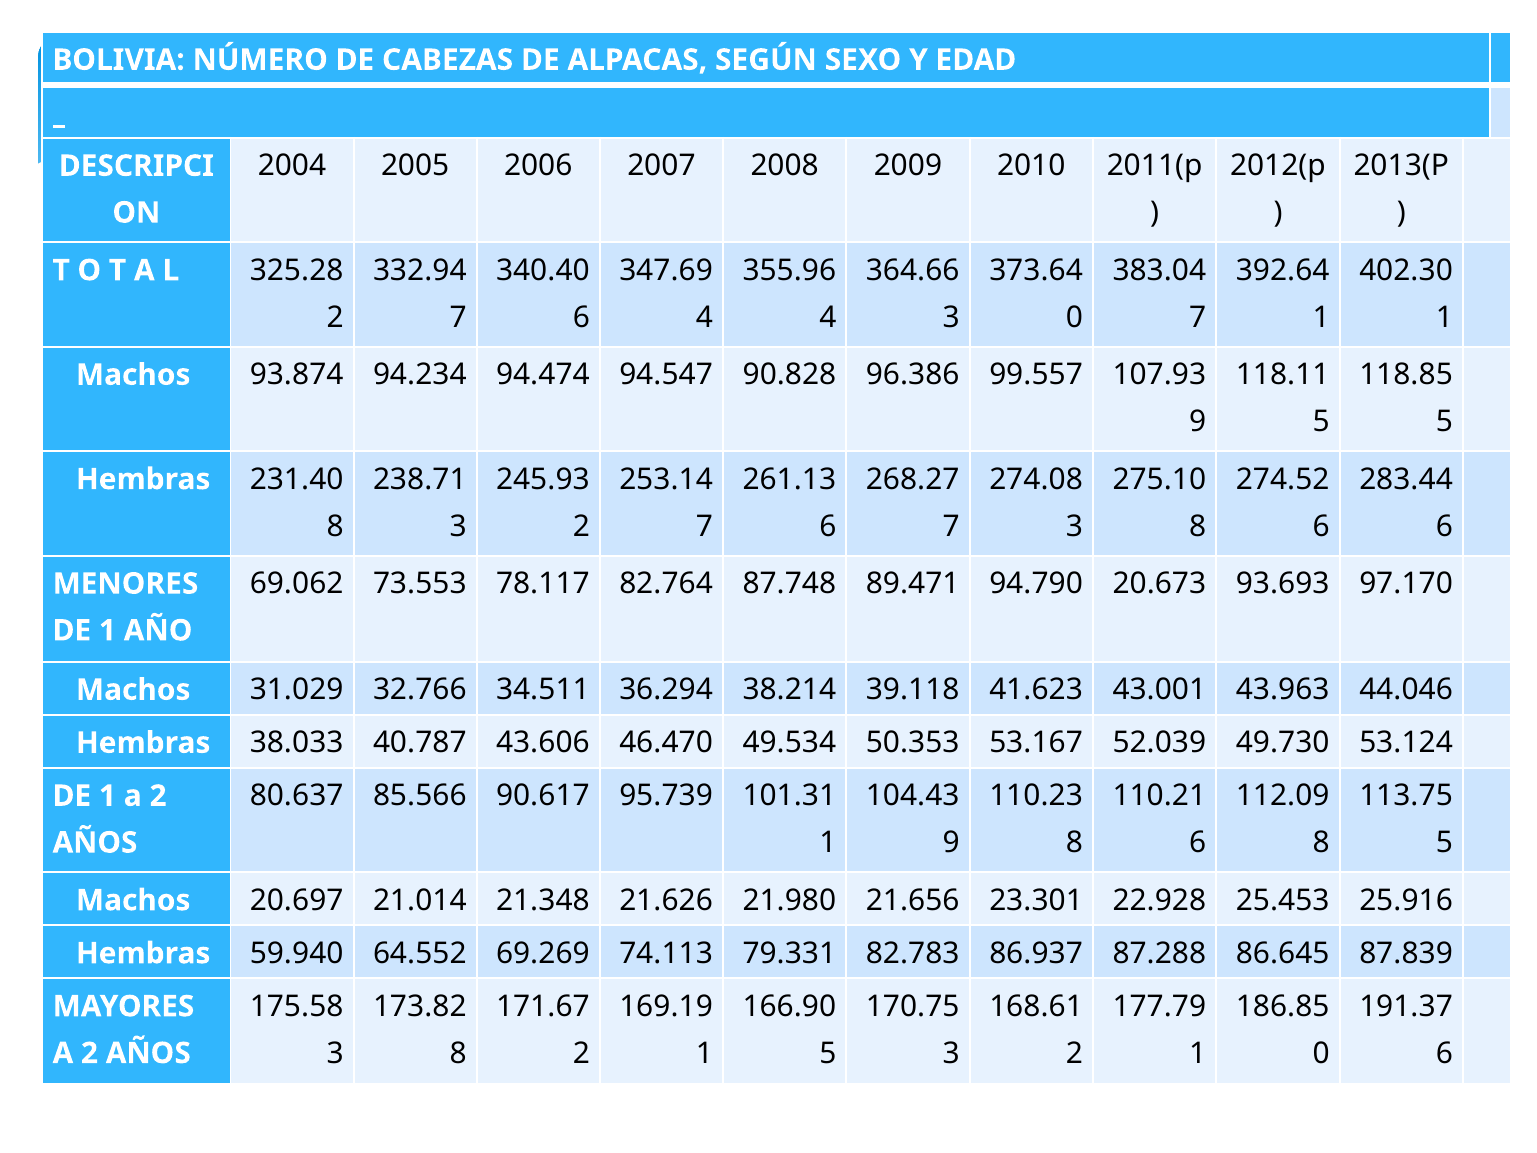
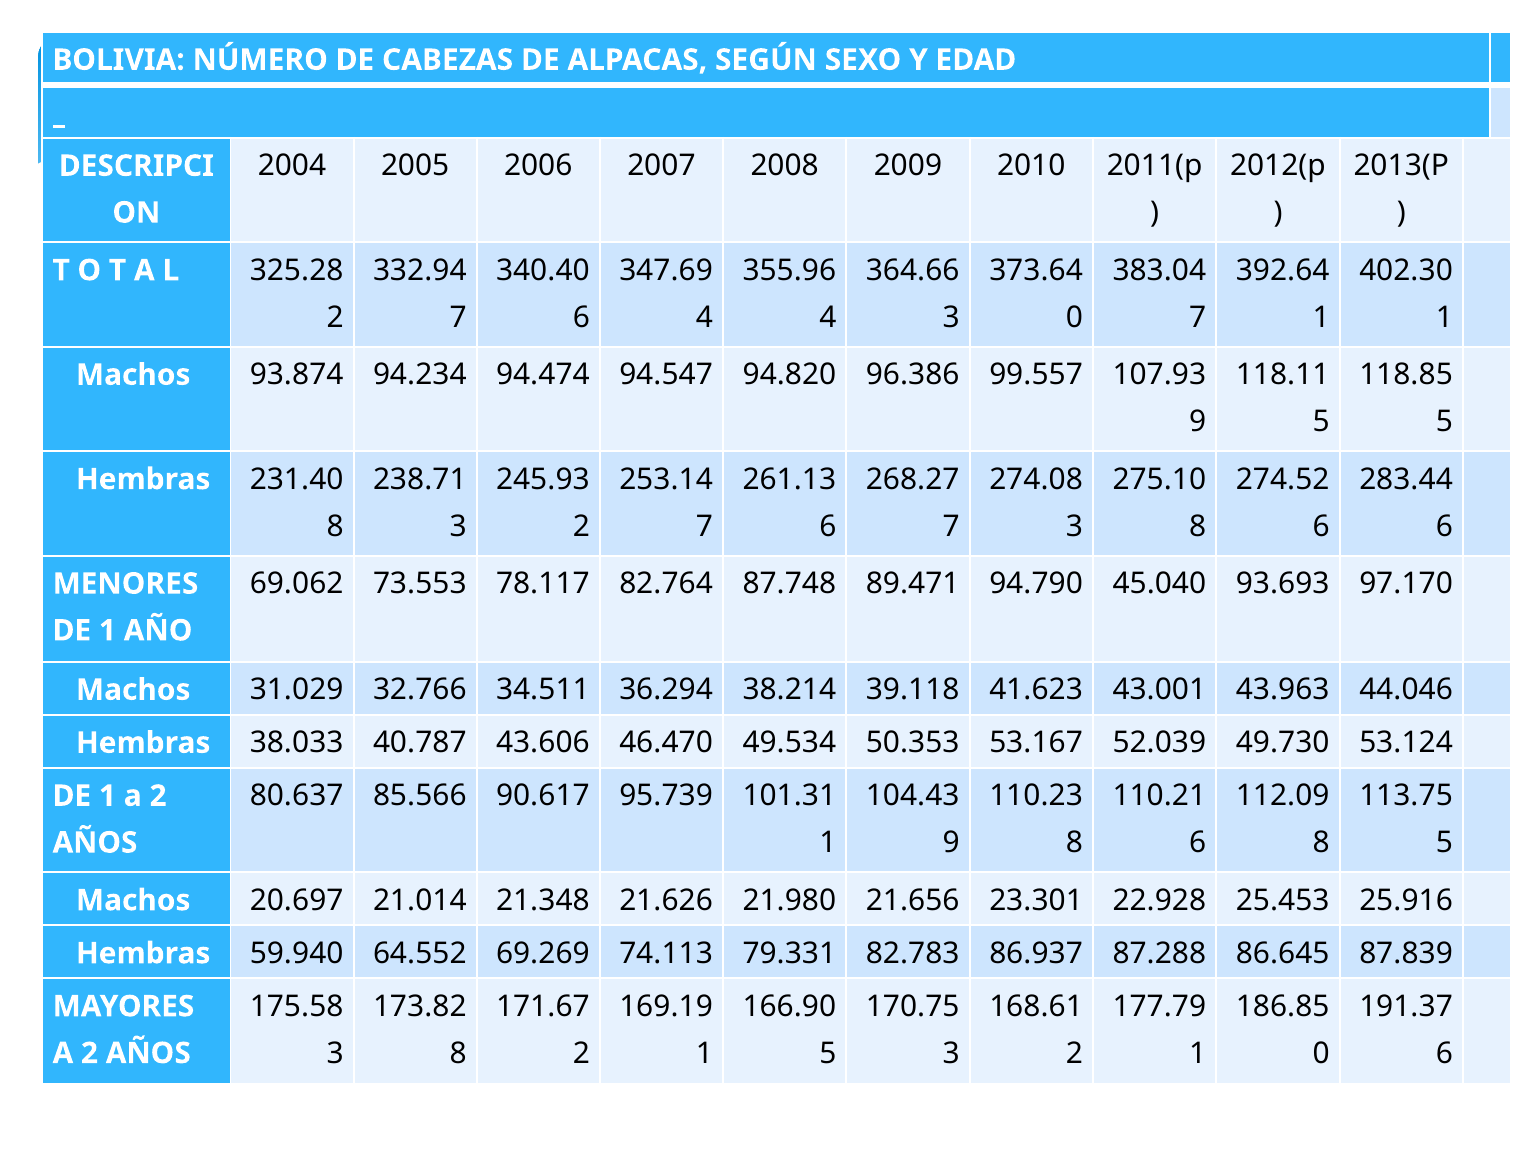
90.828: 90.828 -> 94.820 (789, 375)
20.673: 20.673 -> 45.040 (1159, 584)
